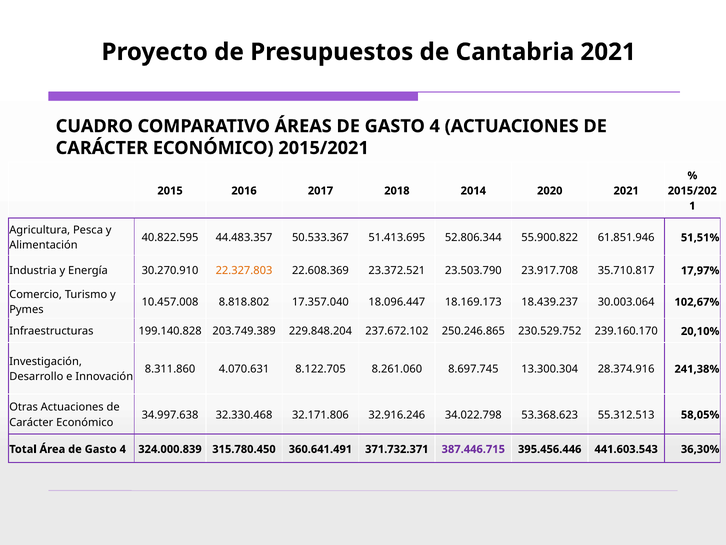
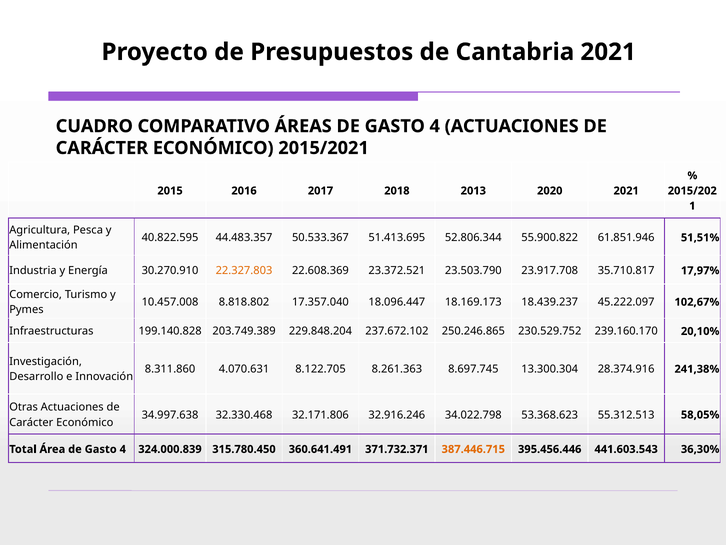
2014: 2014 -> 2013 (473, 191)
30.003.064: 30.003.064 -> 45.222.097 (626, 302)
8.261.060: 8.261.060 -> 8.261.363 (397, 369)
387.446.715 colour: purple -> orange (473, 449)
